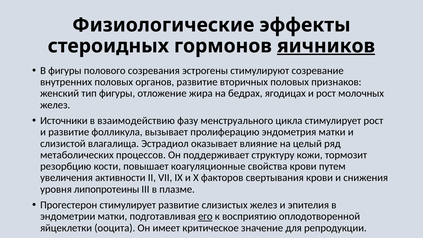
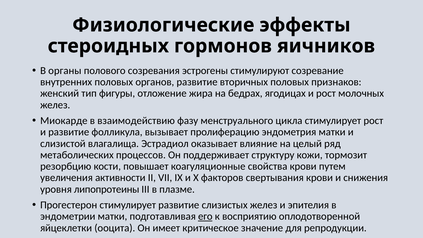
яичников underline: present -> none (326, 46)
В фигуры: фигуры -> органы (65, 71)
Источники: Источники -> Миокарде (64, 121)
